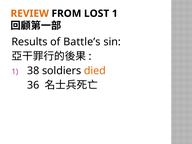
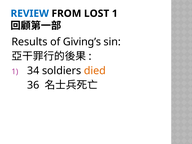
REVIEW colour: orange -> blue (30, 14)
Battle’s: Battle’s -> Giving’s (82, 42)
38: 38 -> 34 (33, 71)
